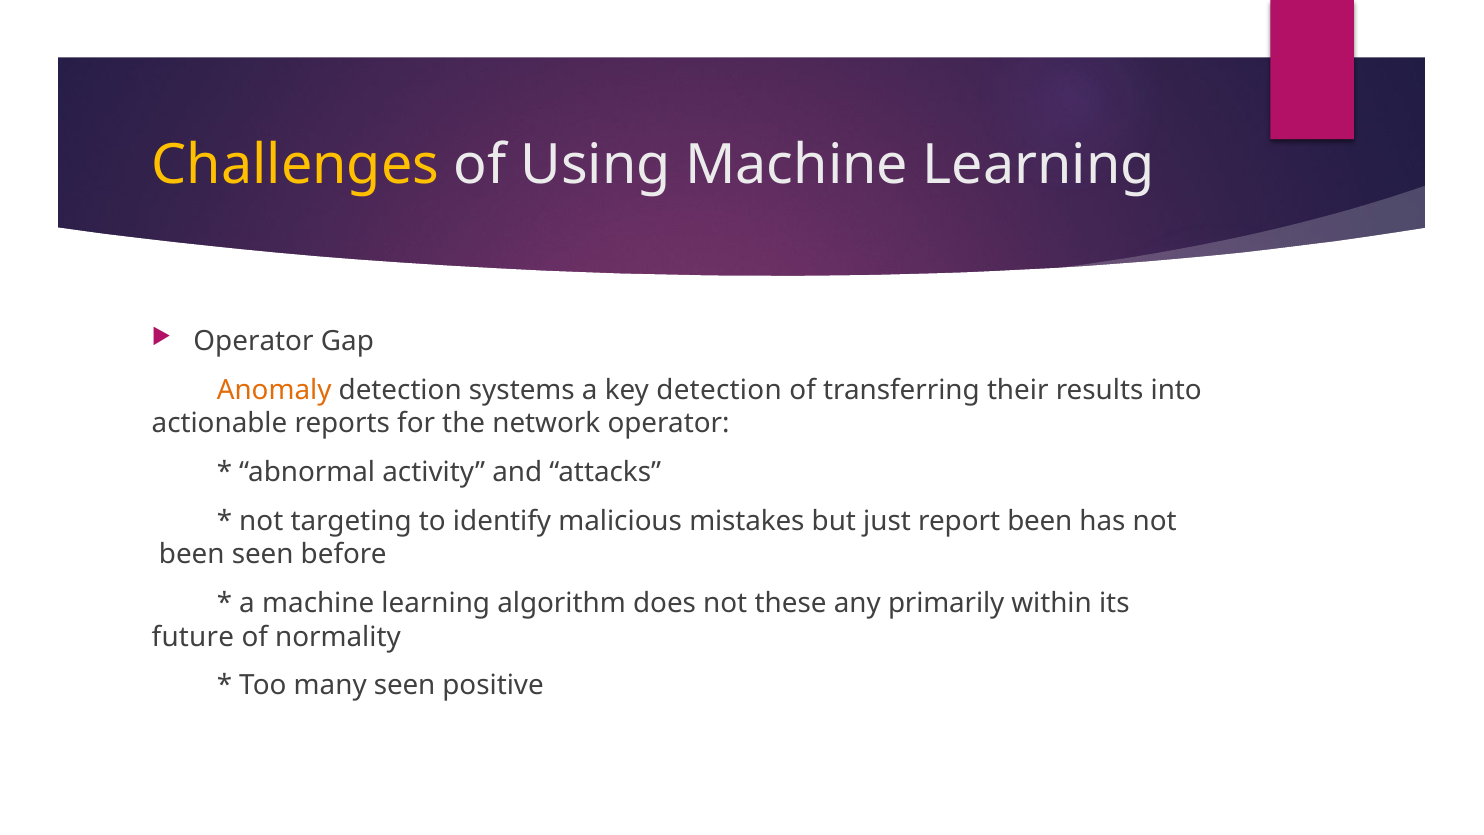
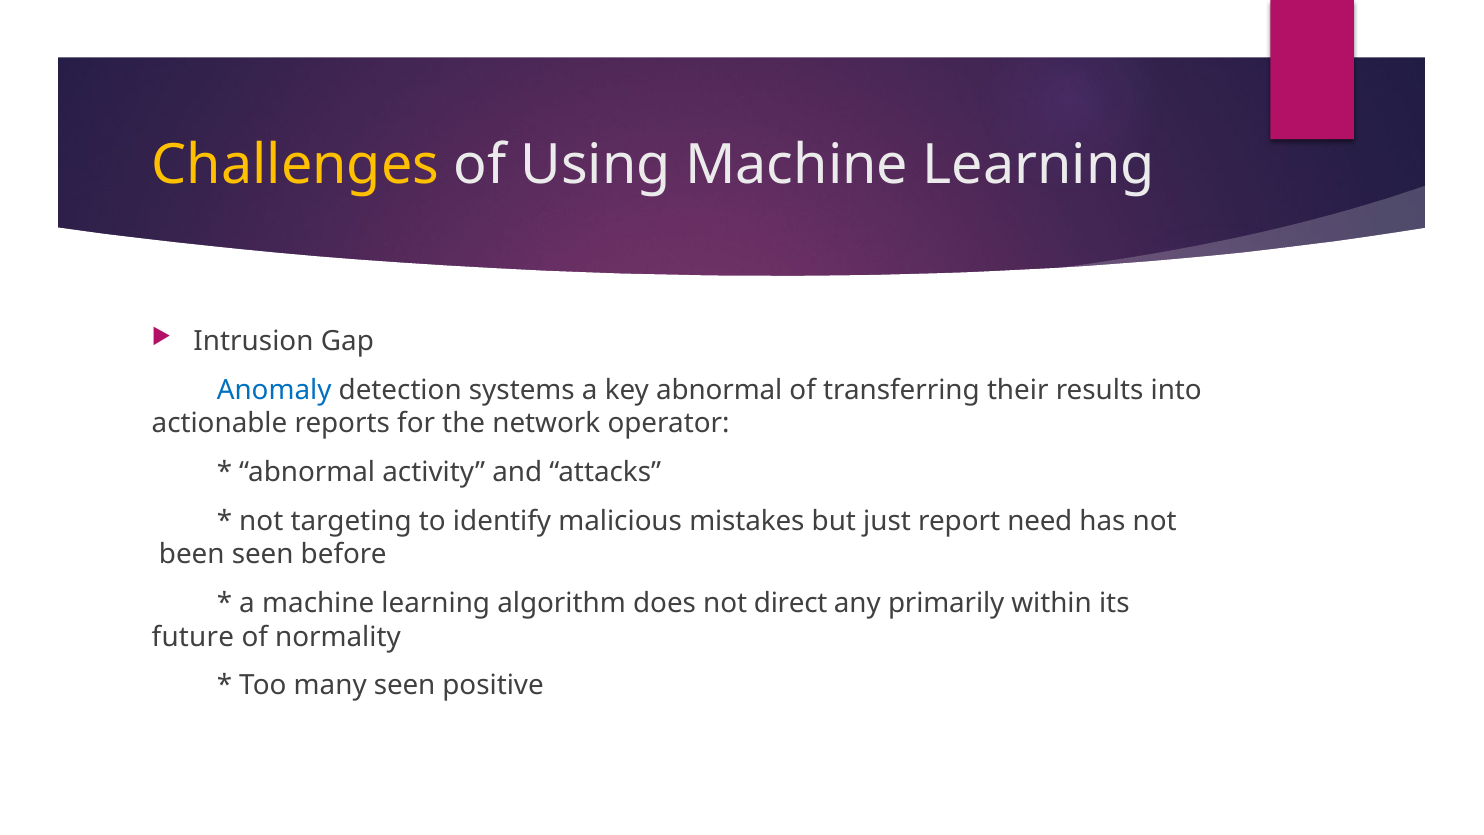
Operator: Operator -> Intrusion (254, 341)
Anomaly colour: orange -> blue (274, 390)
key detection: detection -> abnormal (719, 390)
report been: been -> need (1040, 521)
these: these -> direct (791, 603)
